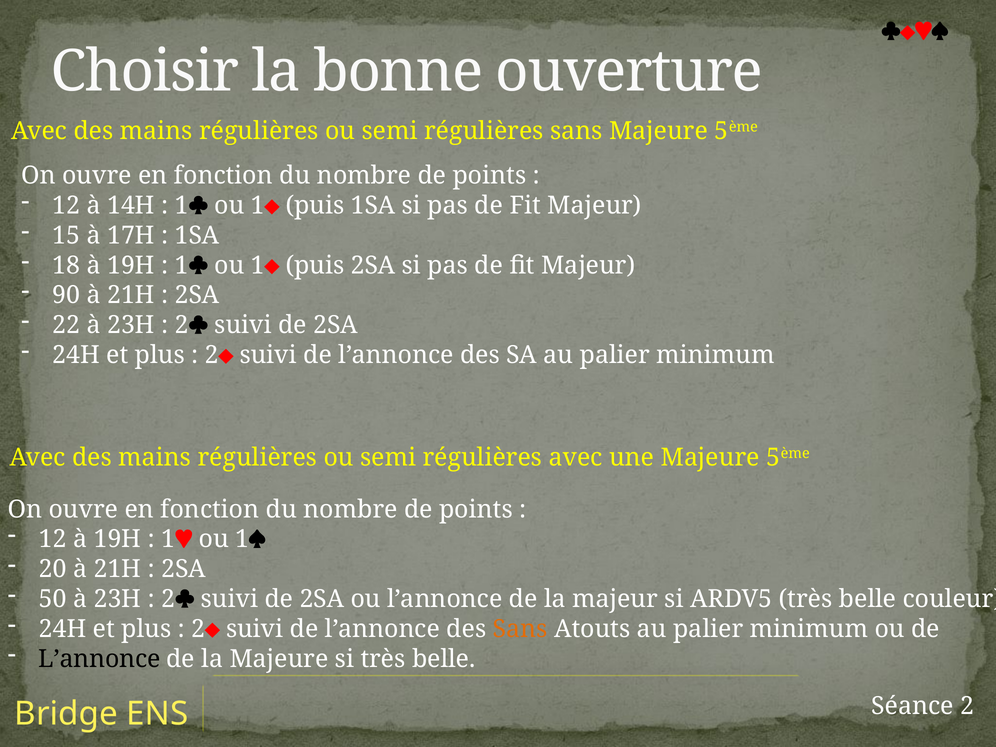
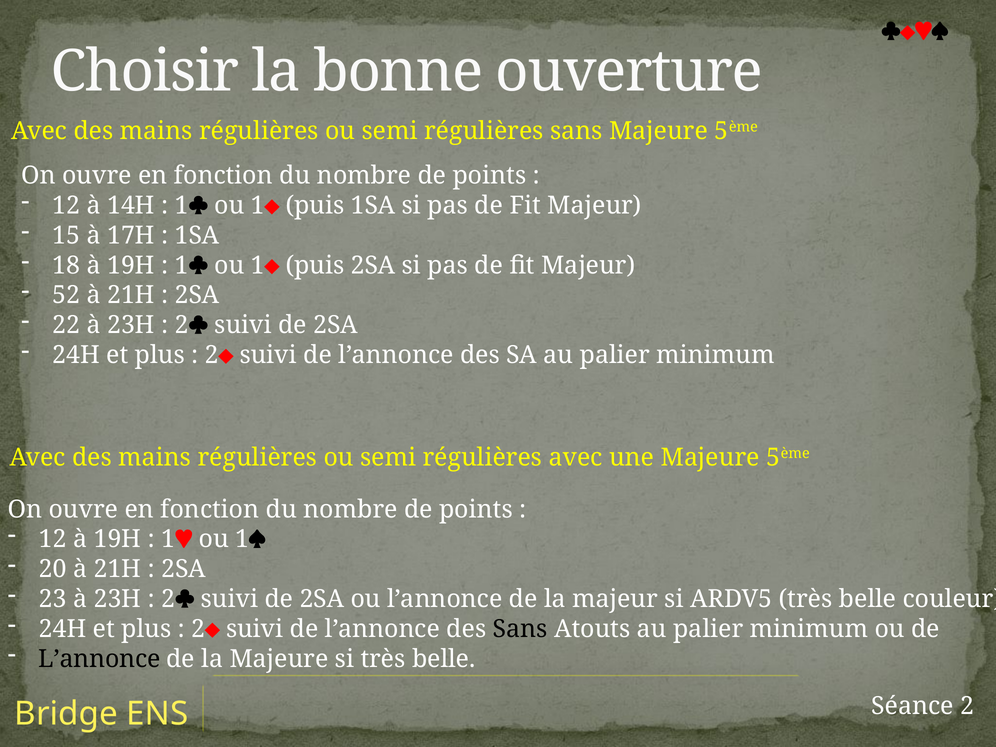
90: 90 -> 52 (66, 295)
50: 50 -> 23 (53, 599)
Sans colour: orange -> black (520, 629)
